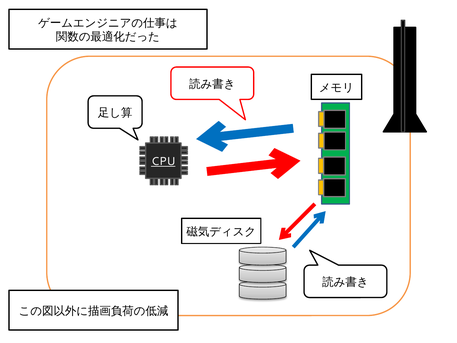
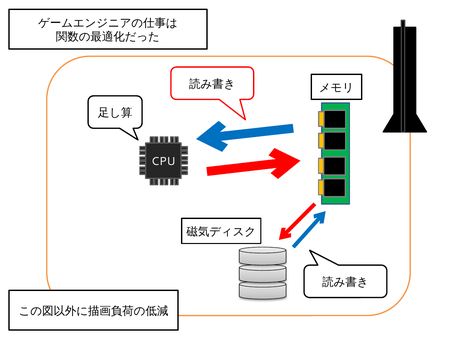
CPU underline: present -> none (163, 161)
